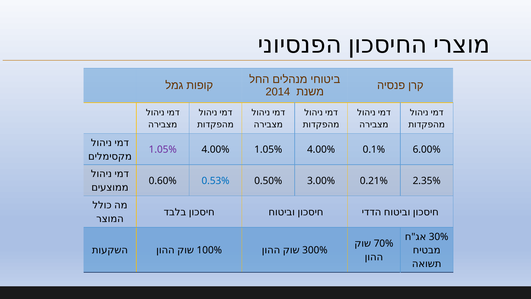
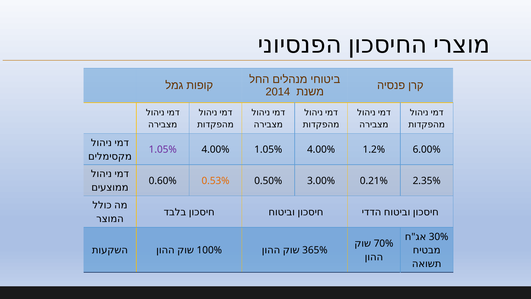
0.1%: 0.1% -> 1.2% (374, 149)
0.53% colour: blue -> orange (216, 181)
300%: 300% -> 365% (315, 250)
